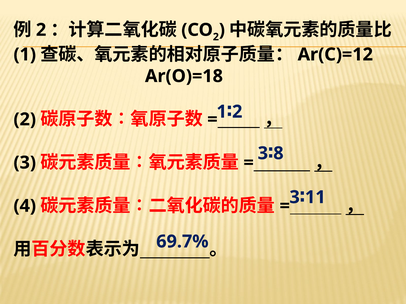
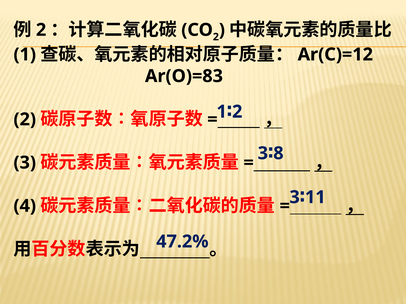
Ar(O)=18: Ar(O)=18 -> Ar(O)=83 (184, 76)
69.7%: 69.7% -> 47.2% (182, 242)
